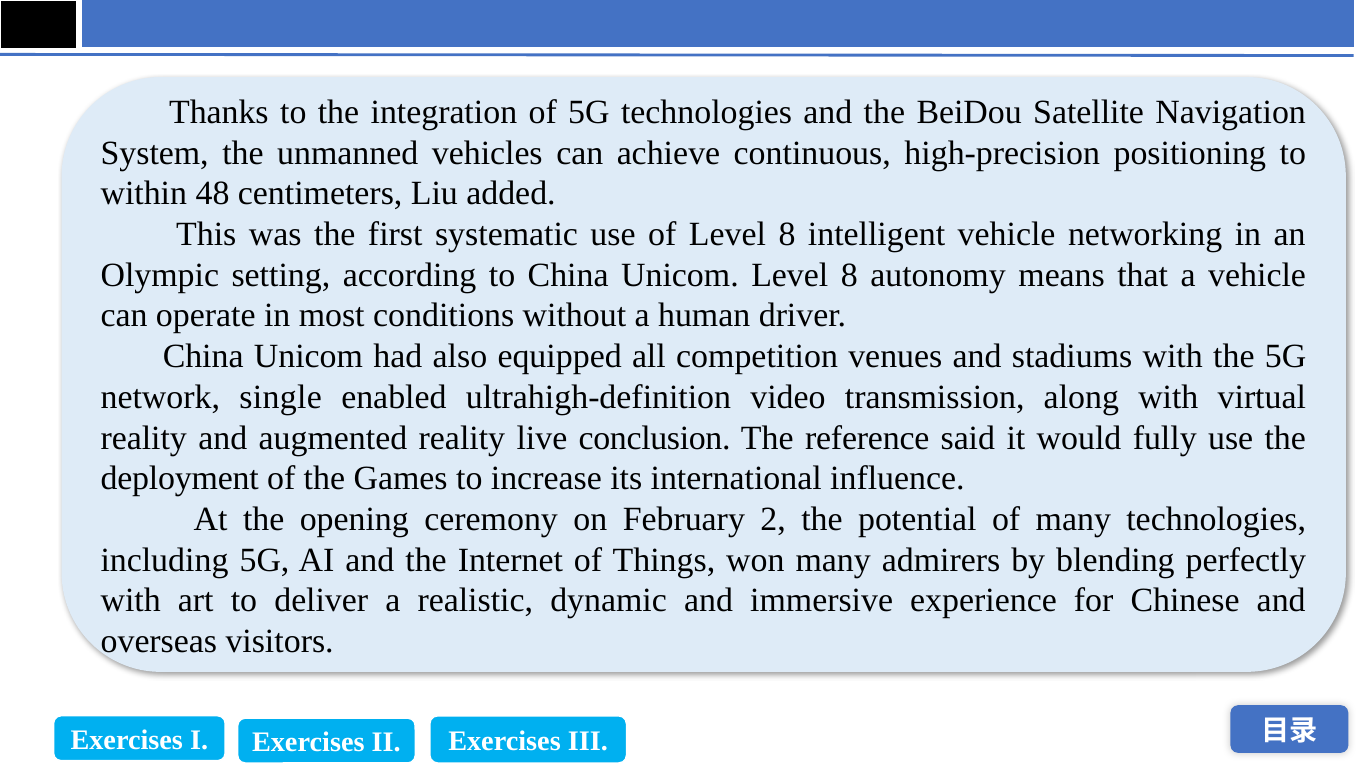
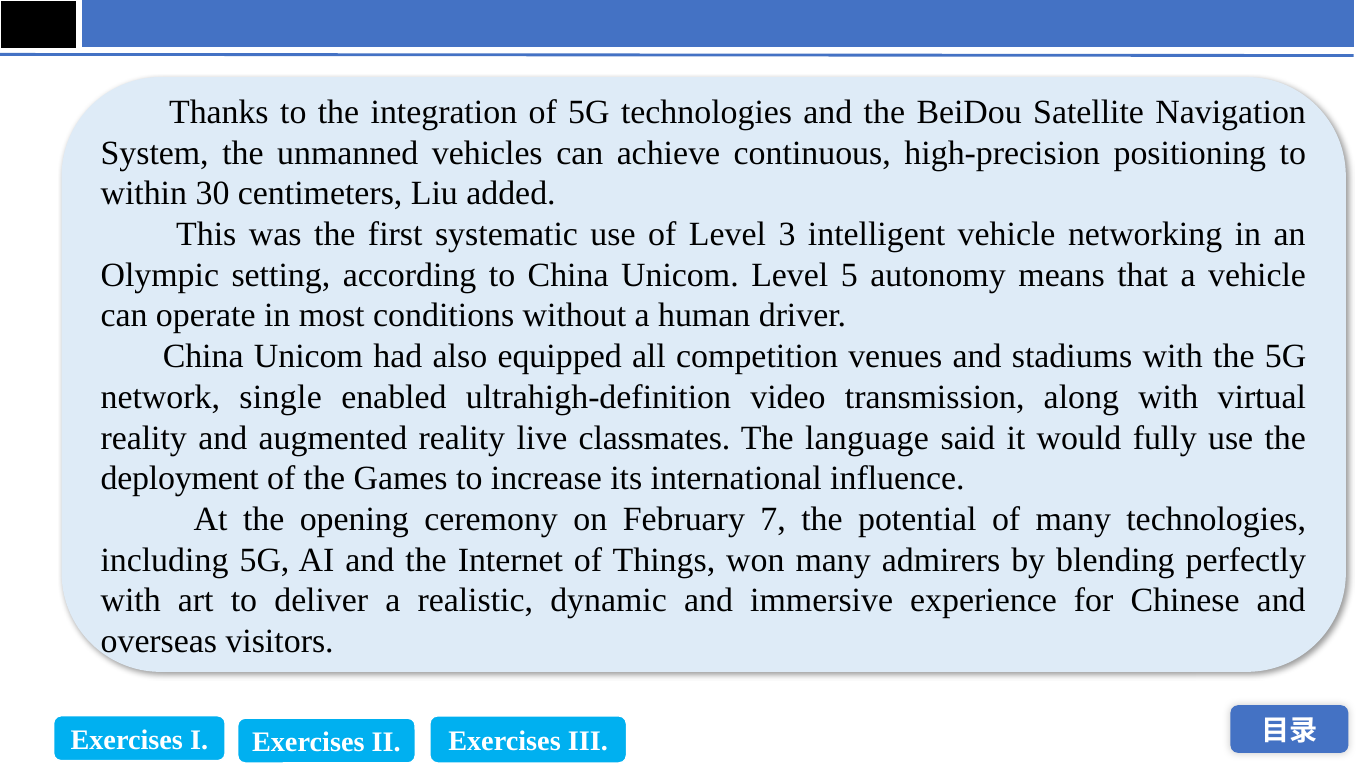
48: 48 -> 30 (213, 194)
of Level 8: 8 -> 3 (787, 234)
Unicom Level 8: 8 -> 5 (849, 275)
conclusion: conclusion -> classmates (655, 437)
reference: reference -> language (867, 437)
2: 2 -> 7 (773, 519)
